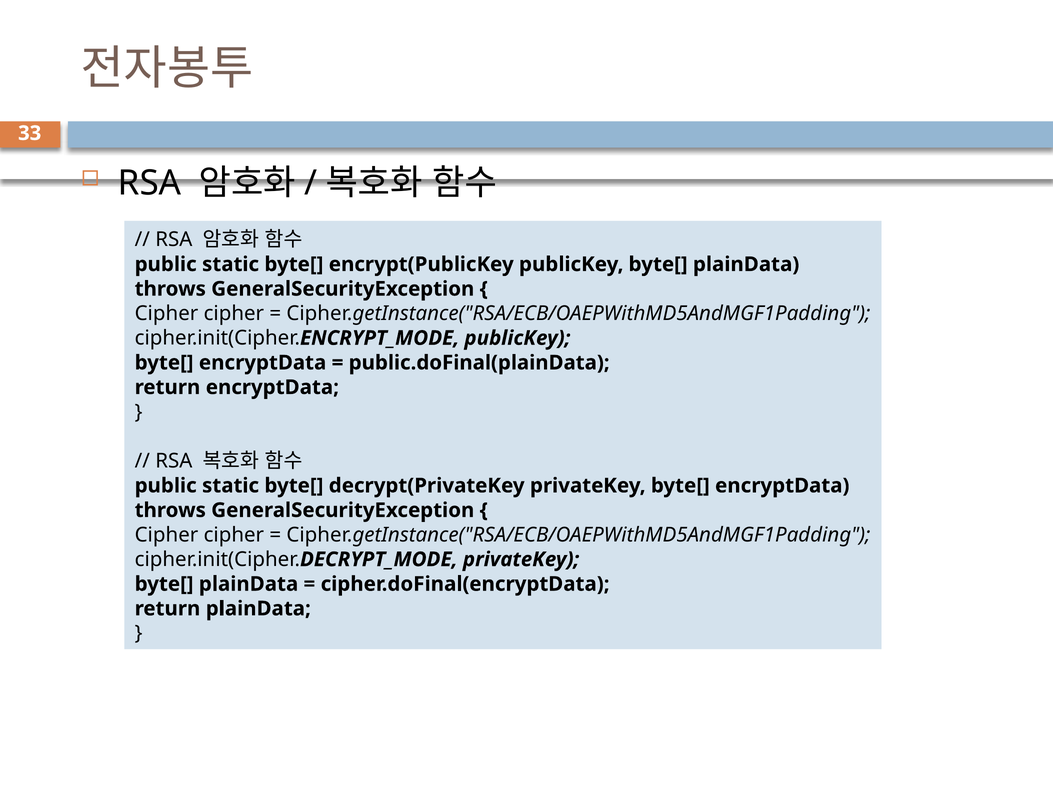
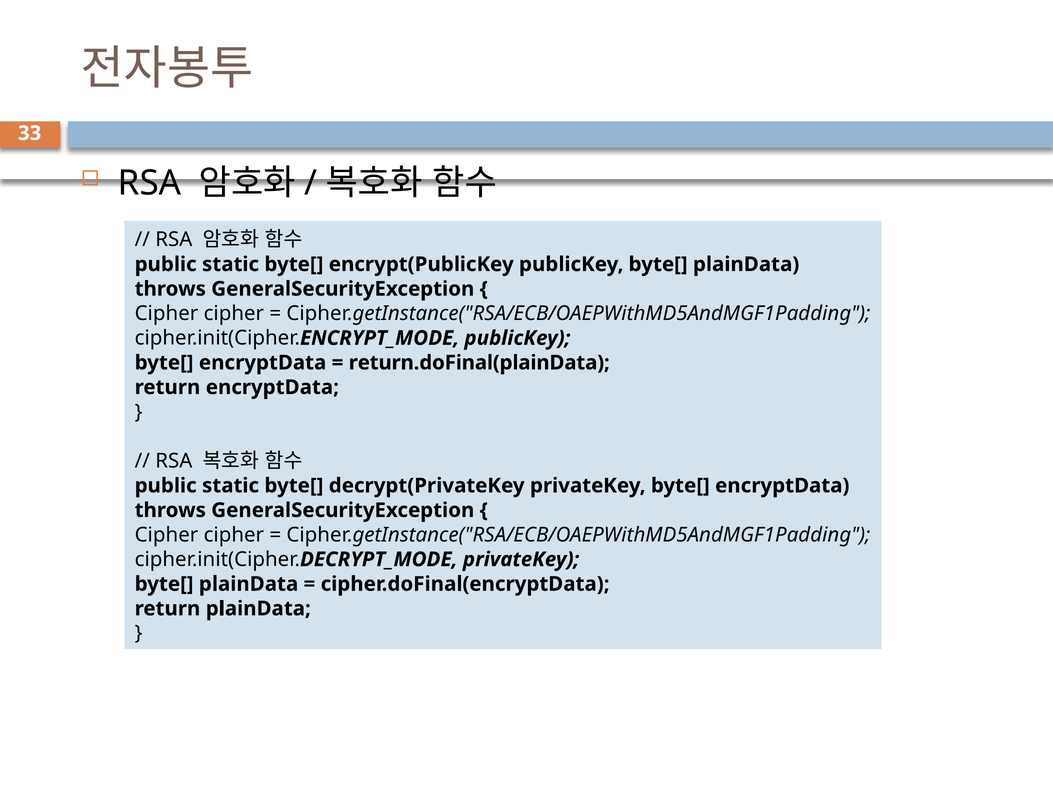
public.doFinal(plainData: public.doFinal(plainData -> return.doFinal(plainData (479, 363)
